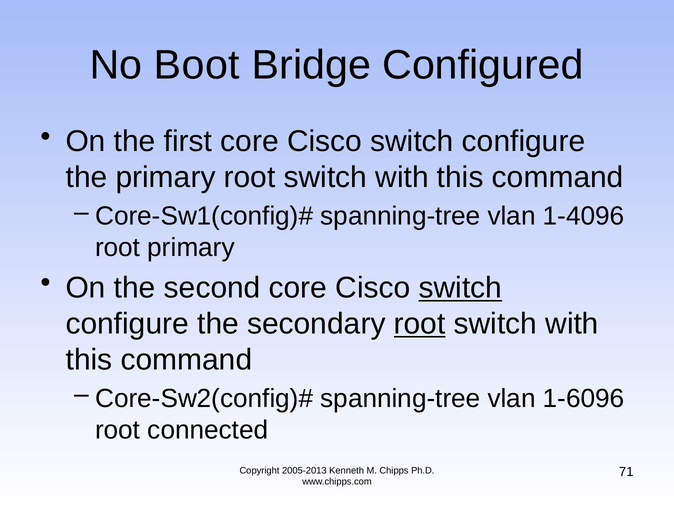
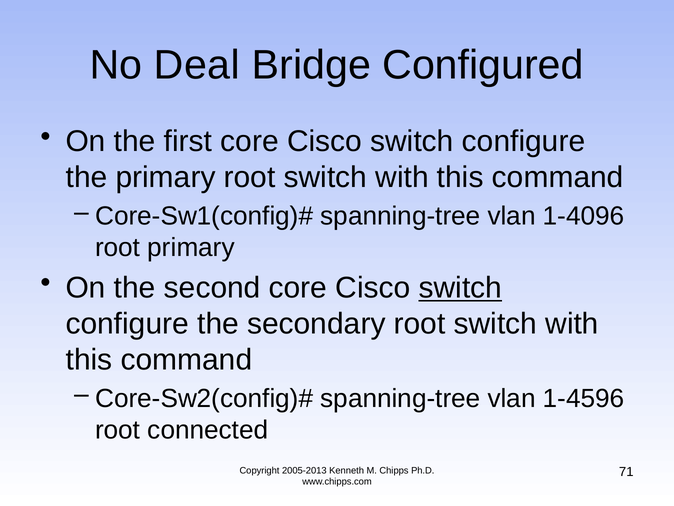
Boot: Boot -> Deal (197, 65)
root underline: present -> none (420, 323)
1-6096: 1-6096 -> 1-4596 (584, 398)
